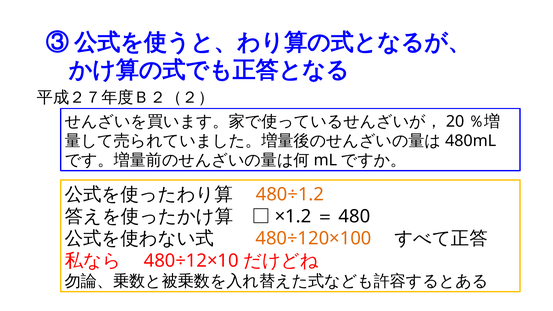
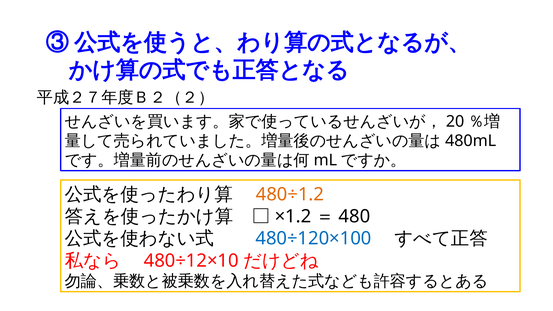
480÷120×100 colour: orange -> blue (313, 239)
